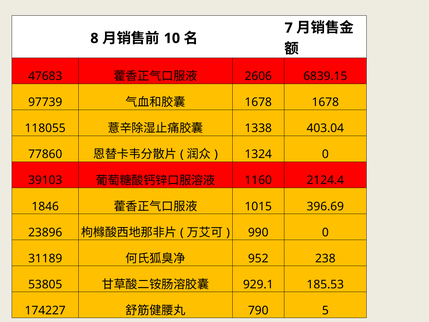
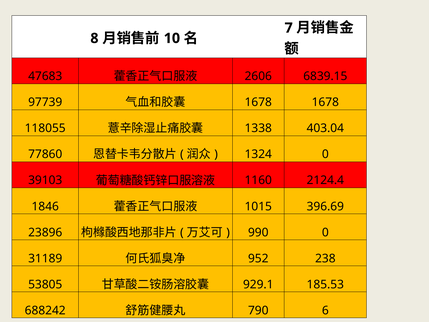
174227: 174227 -> 688242 (45, 310)
5: 5 -> 6 (325, 310)
